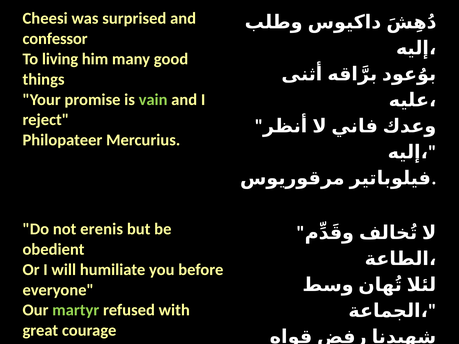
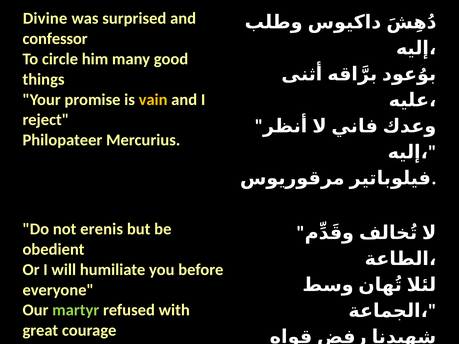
Cheesi: Cheesi -> Divine (45, 19)
living: living -> circle (60, 59)
vain colour: light green -> yellow (153, 100)
